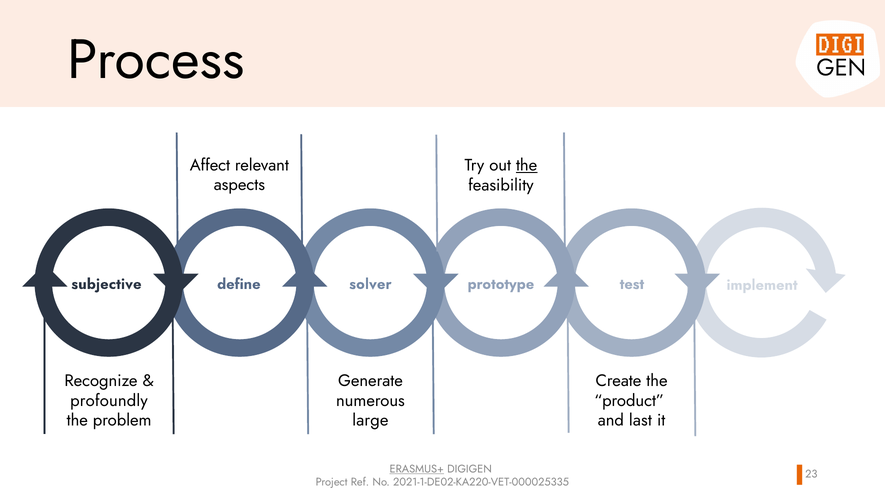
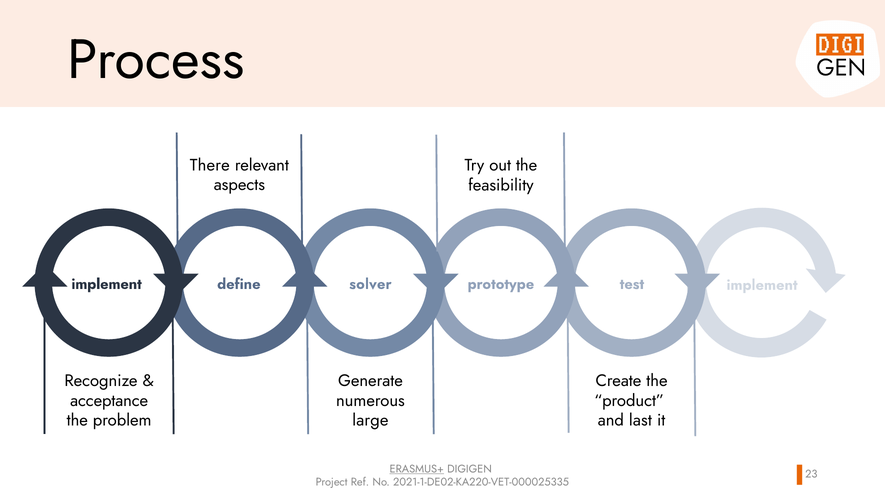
Affect: Affect -> There (210, 165)
the underline: present -> none (527, 165)
subjective: subjective -> implement (107, 284)
profoundly: profoundly -> acceptance (109, 400)
